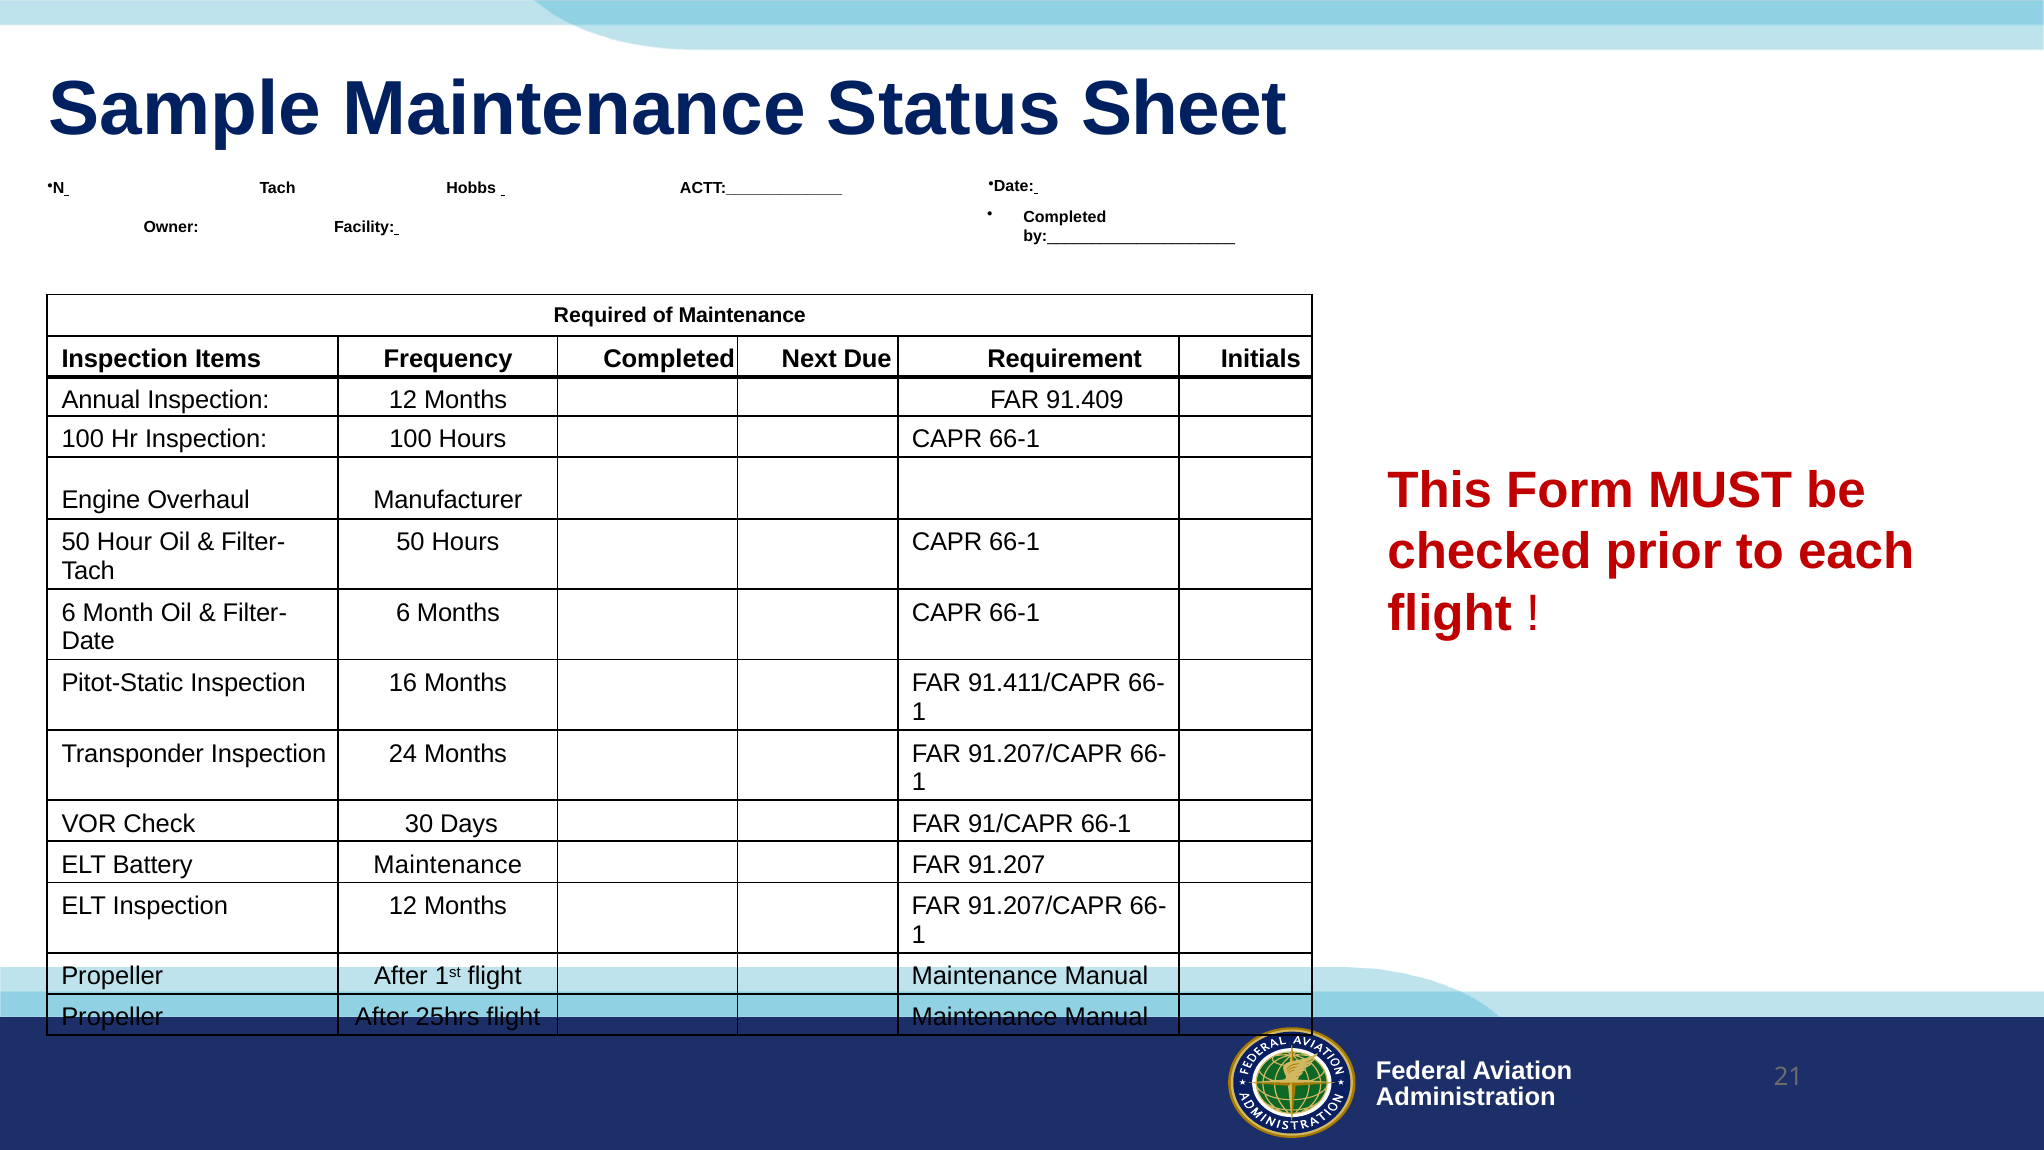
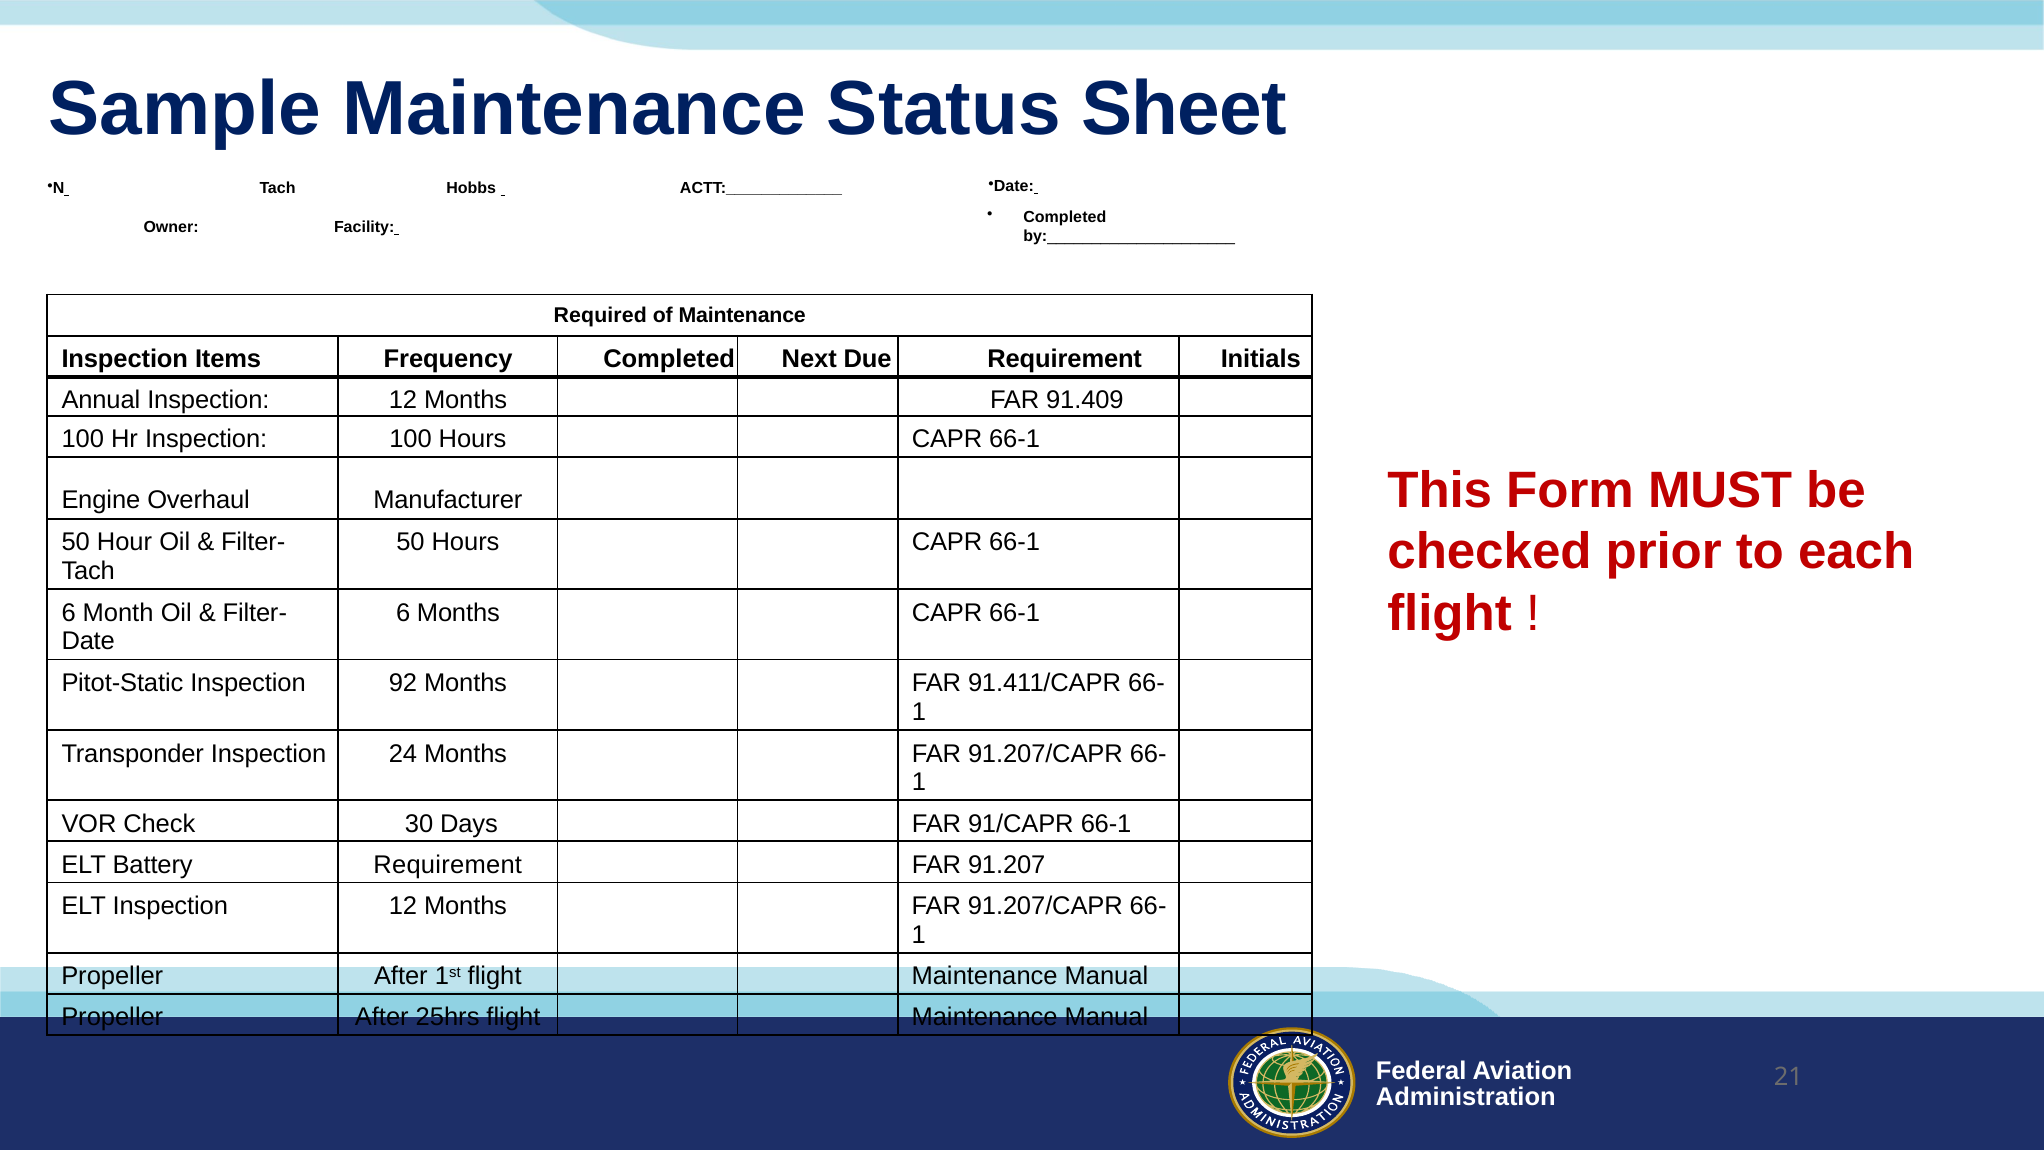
16: 16 -> 92 (403, 683)
Battery Maintenance: Maintenance -> Requirement (448, 865)
